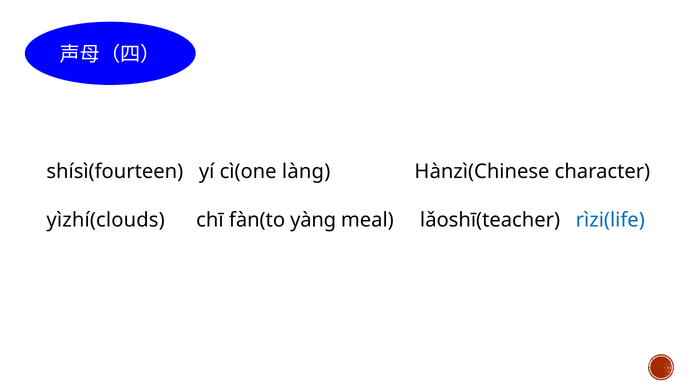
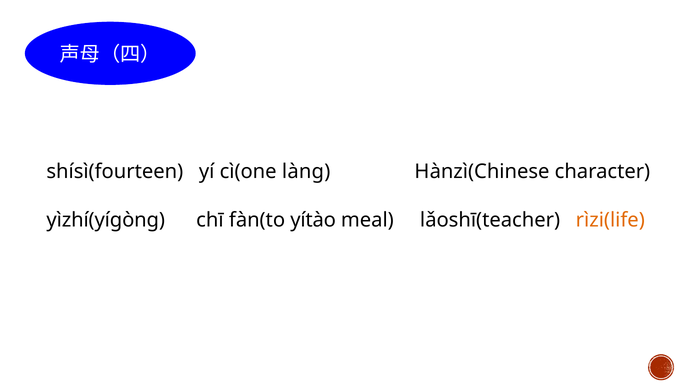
yìzhí(clouds: yìzhí(clouds -> yìzhí(yígòng (106, 220)
yàng: yàng -> yítào (313, 220)
rìzi(life colour: blue -> orange (610, 220)
